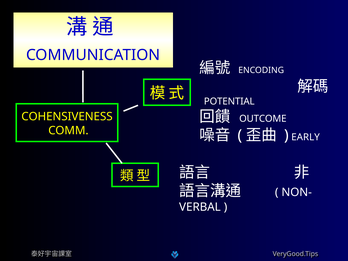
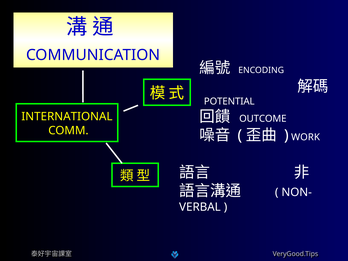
COHENSIVENESS: COHENSIVENESS -> INTERNATIONAL (67, 117)
EARLY: EARLY -> WORK (306, 137)
